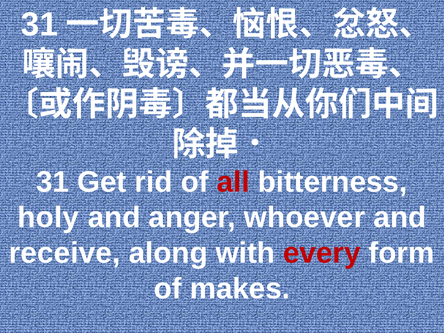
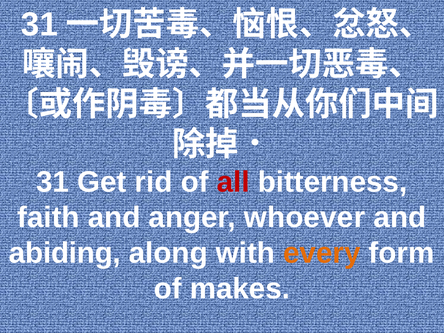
holy: holy -> faith (48, 218)
receive: receive -> abiding (65, 253)
every colour: red -> orange (322, 253)
